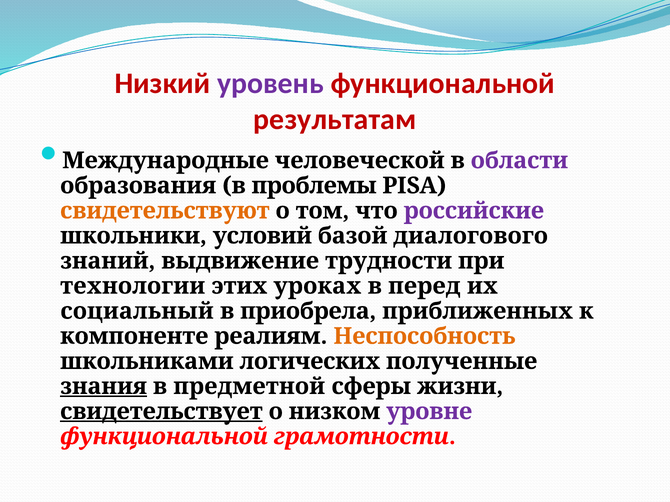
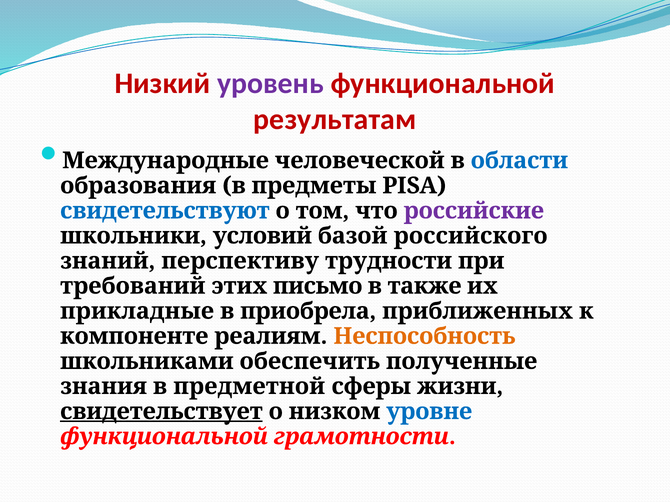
области colour: purple -> blue (519, 161)
проблемы: проблемы -> предметы (314, 186)
свидетельствуют colour: orange -> blue (165, 211)
диалогового: диалогового -> российского (471, 236)
выдвижение: выдвижение -> перспективу (240, 261)
технологии: технологии -> требований (133, 286)
уроках: уроках -> письмо (318, 286)
перед: перед -> также (425, 286)
социальный: социальный -> прикладные (137, 311)
логических: логических -> обеспечить (310, 362)
знания underline: present -> none (104, 387)
уровне colour: purple -> blue (429, 412)
